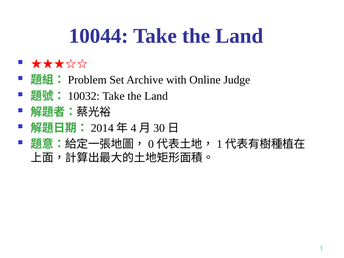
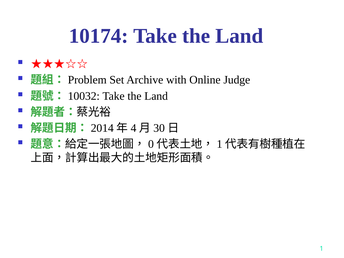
10044: 10044 -> 10174 (99, 36)
